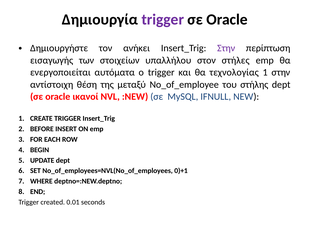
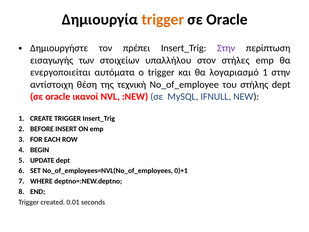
trigger colour: purple -> orange (163, 19)
ανήκει: ανήκει -> πρέπει (137, 48)
τεχνολογίας: τεχνολογίας -> λογαριασμό (234, 72)
μεταξύ: μεταξύ -> τεχνική (132, 84)
